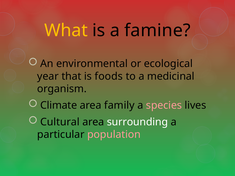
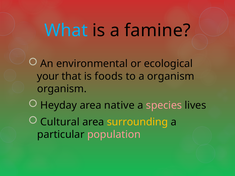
What colour: yellow -> light blue (66, 30)
year: year -> your (48, 76)
a medicinal: medicinal -> organism (171, 76)
Climate: Climate -> Heyday (59, 106)
family: family -> native (119, 106)
surrounding colour: white -> yellow (137, 122)
